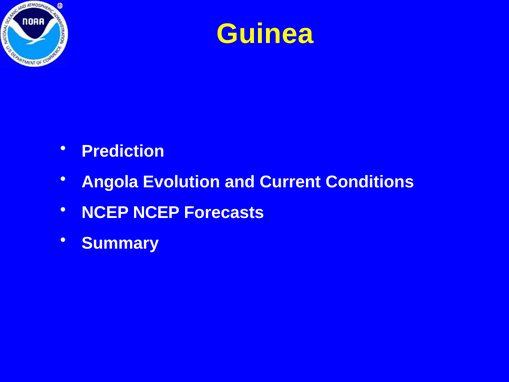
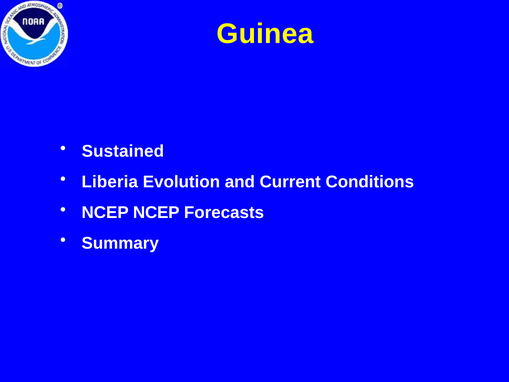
Prediction: Prediction -> Sustained (123, 151)
Angola: Angola -> Liberia (110, 182)
